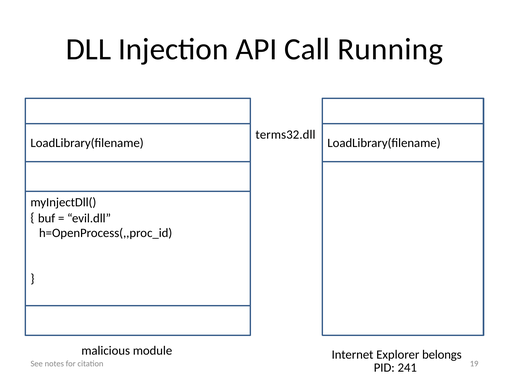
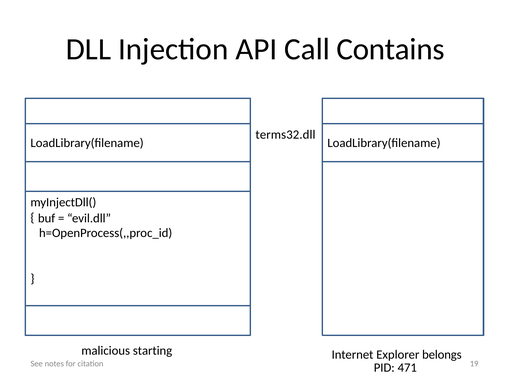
Running: Running -> Contains (391, 49)
module: module -> starting (153, 351)
241: 241 -> 471 (407, 369)
